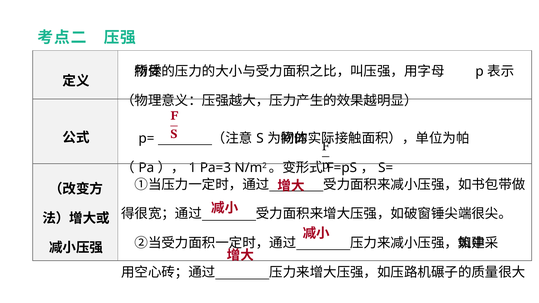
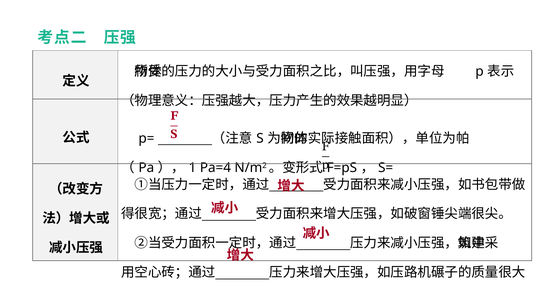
Pa=3: Pa=3 -> Pa=4 (215, 168)
